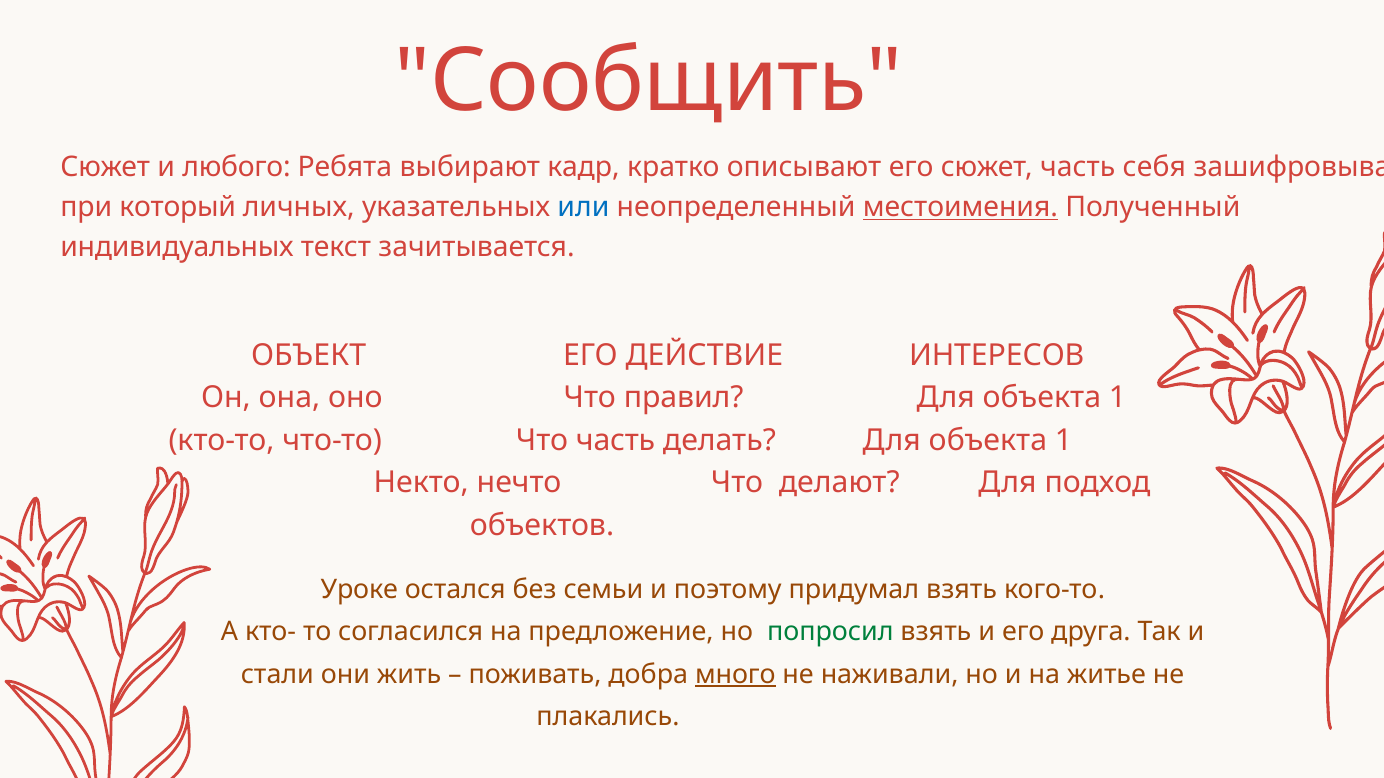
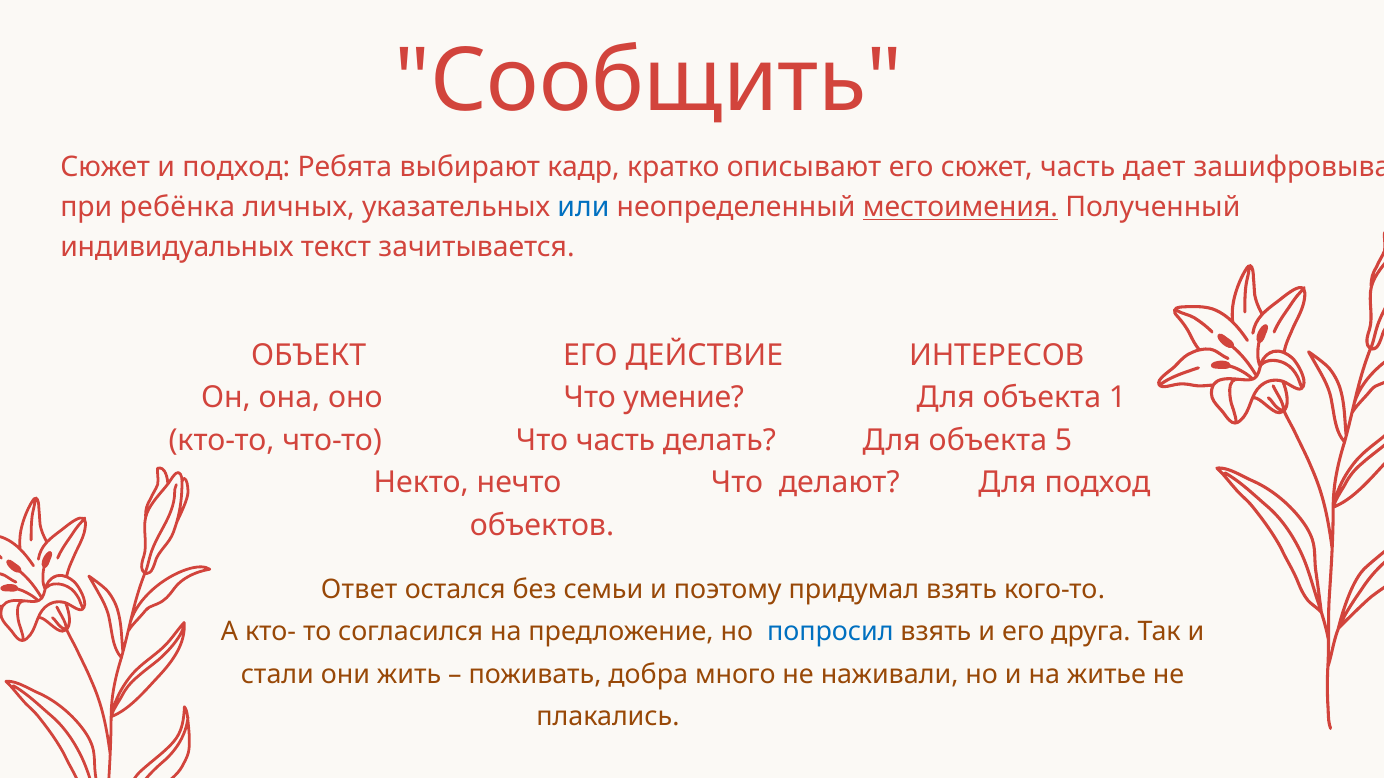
и любого: любого -> подход (236, 168)
себя: себя -> дает (1154, 168)
который: который -> ребёнка (177, 207)
правил: правил -> умение (684, 398)
делать Для объекта 1: 1 -> 5 (1064, 441)
Уроке: Уроке -> Ответ (359, 590)
попросил colour: green -> blue (830, 632)
много underline: present -> none (735, 675)
